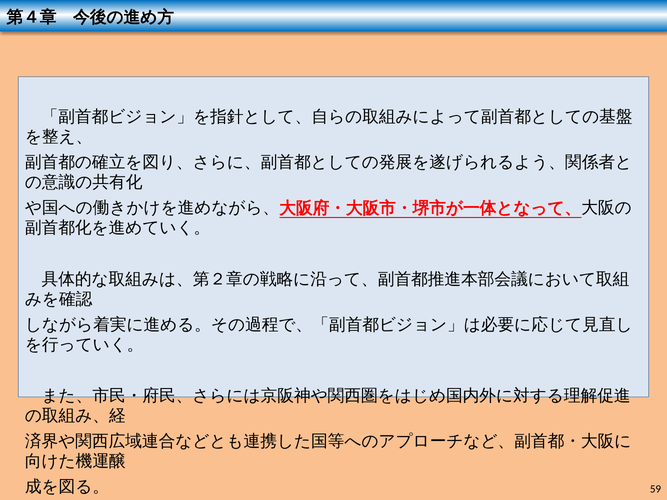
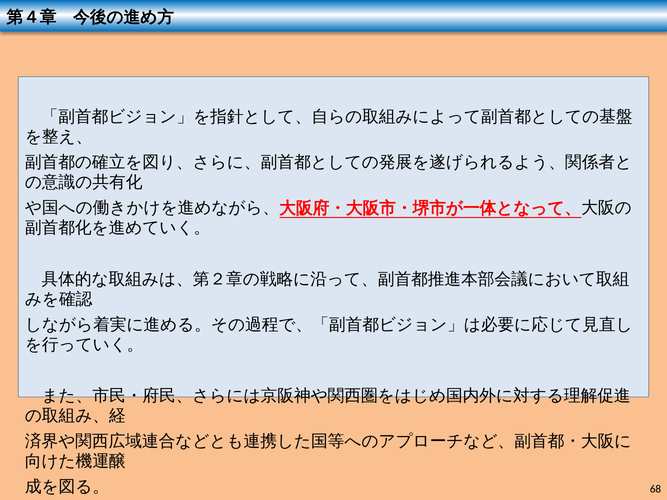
59: 59 -> 68 (655, 490)
